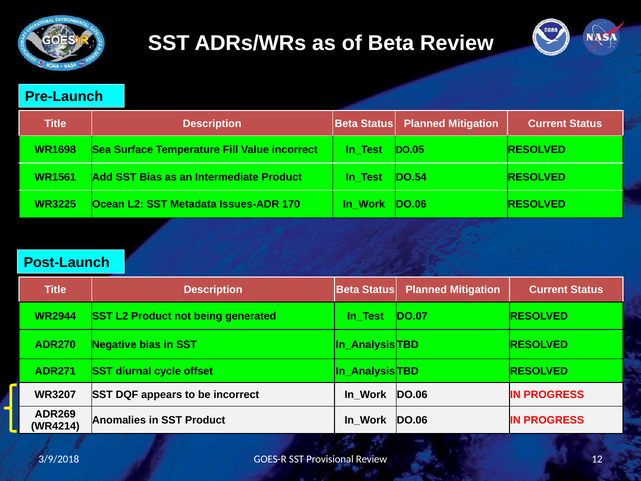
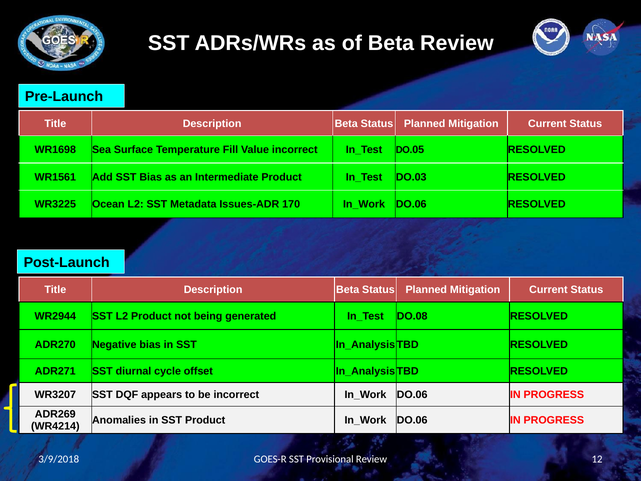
DO.54: DO.54 -> DO.03 (411, 177)
DO.07: DO.07 -> DO.08 (412, 316)
